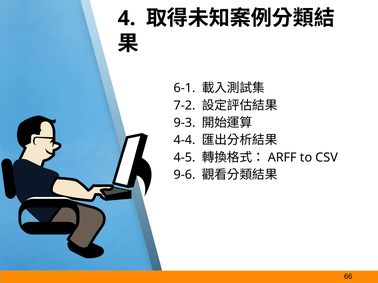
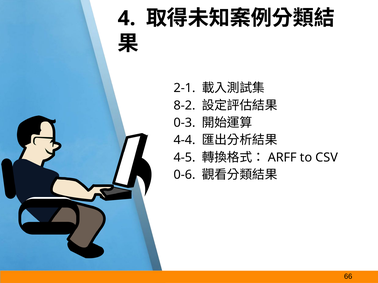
6-1: 6-1 -> 2-1 (185, 88)
7-2: 7-2 -> 8-2 (185, 106)
9-3: 9-3 -> 0-3 (185, 123)
9-6: 9-6 -> 0-6 (185, 175)
